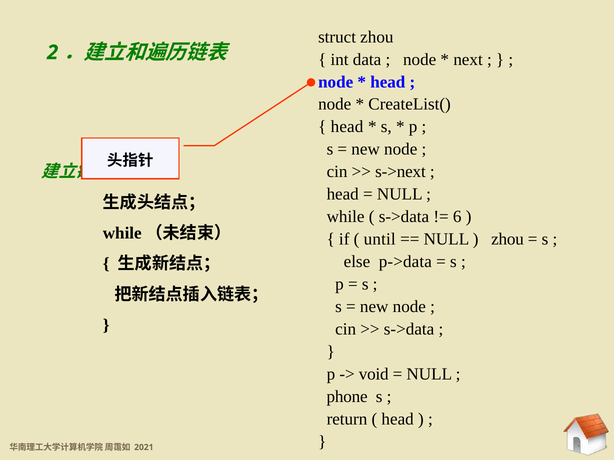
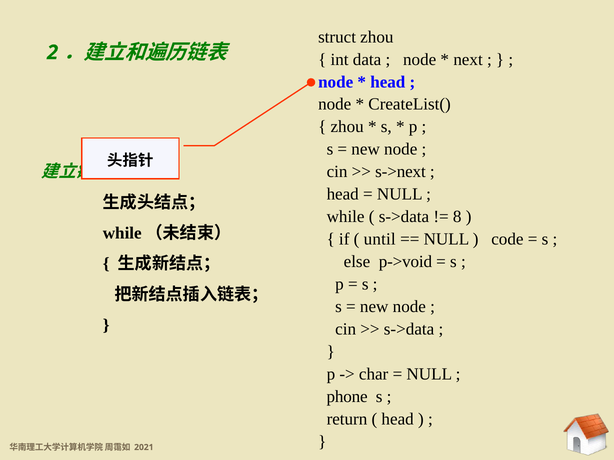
head: head -> zhou (347, 127)
6: 6 -> 8 (457, 217)
zhou: zhou -> code (507, 240)
p->data: p->data -> p->void (405, 262)
void: void -> char (374, 375)
